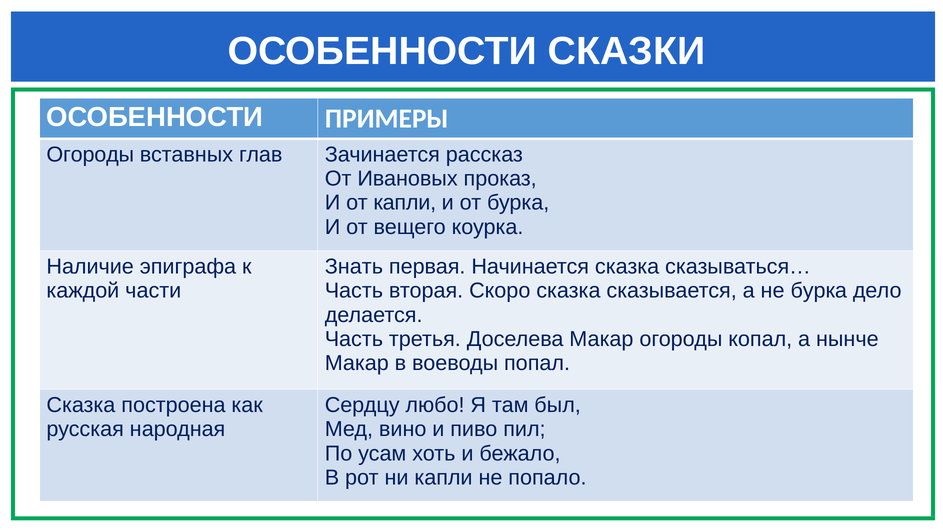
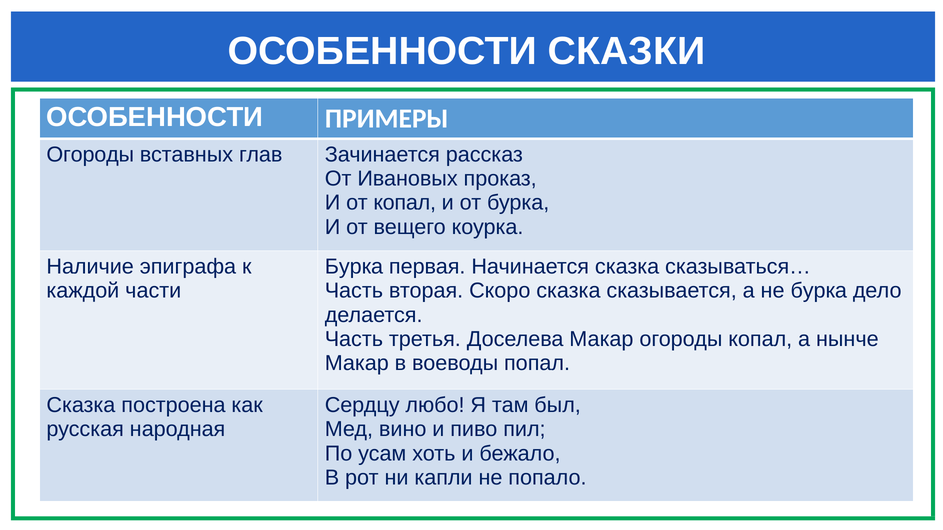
от капли: капли -> копал (405, 203)
Знать: Знать -> Бурка (354, 267)
